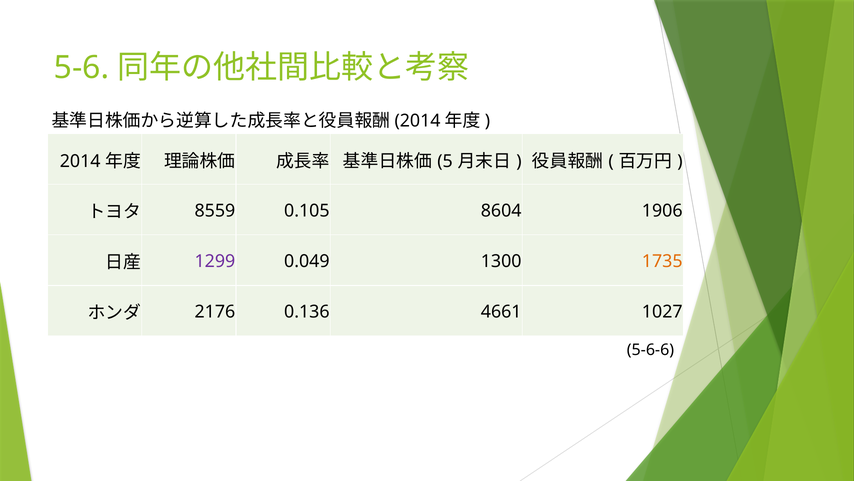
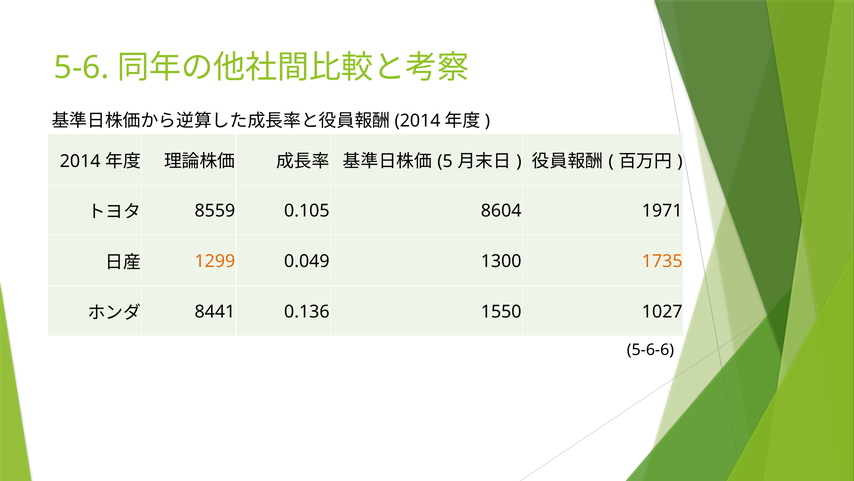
1906: 1906 -> 1971 (662, 211)
1299 colour: purple -> orange (215, 261)
2176: 2176 -> 8441 (215, 312)
4661: 4661 -> 1550 (501, 312)
